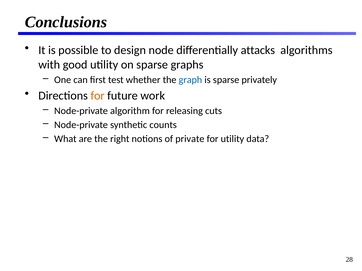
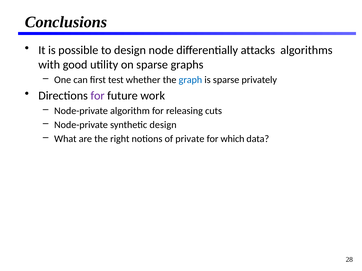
for colour: orange -> purple (98, 96)
synthetic counts: counts -> design (163, 125)
for utility: utility -> which (232, 139)
